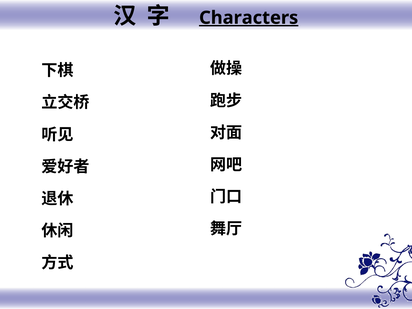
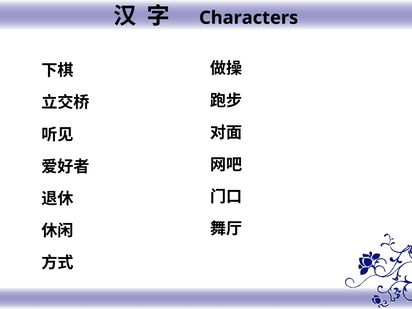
Characters underline: present -> none (249, 18)
